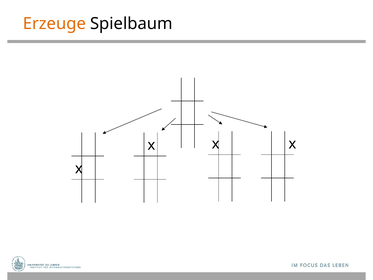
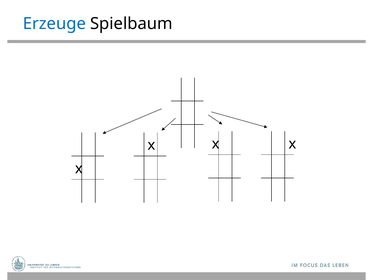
Erzeuge colour: orange -> blue (54, 24)
